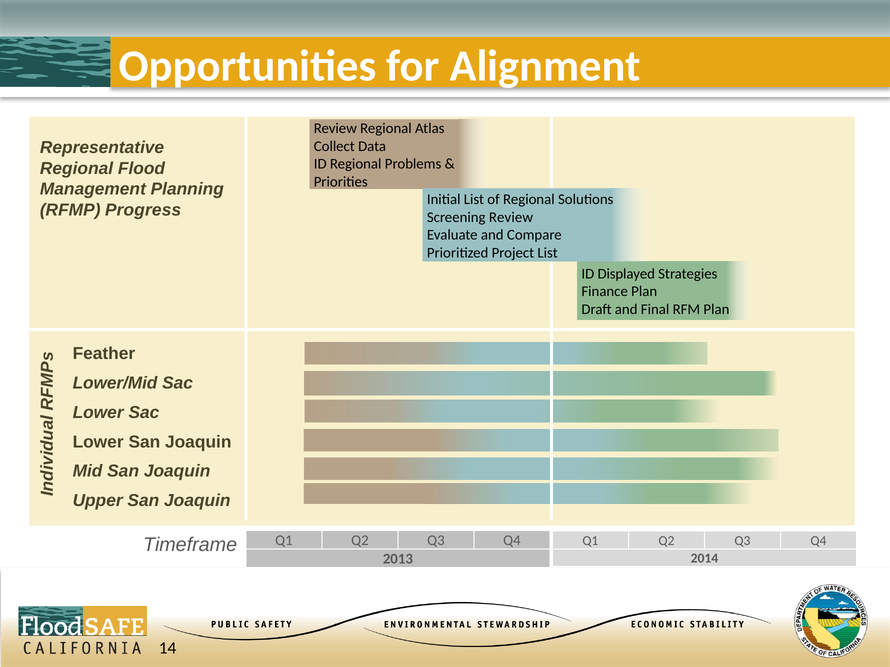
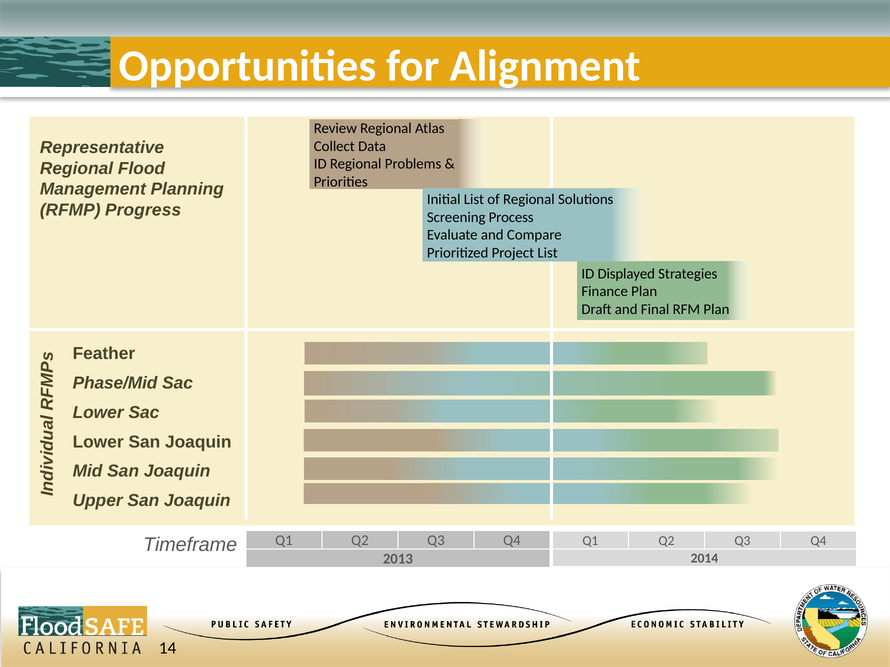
Screening Review: Review -> Process (511, 217)
Lower/Mid: Lower/Mid -> Phase/Mid (115, 383)
